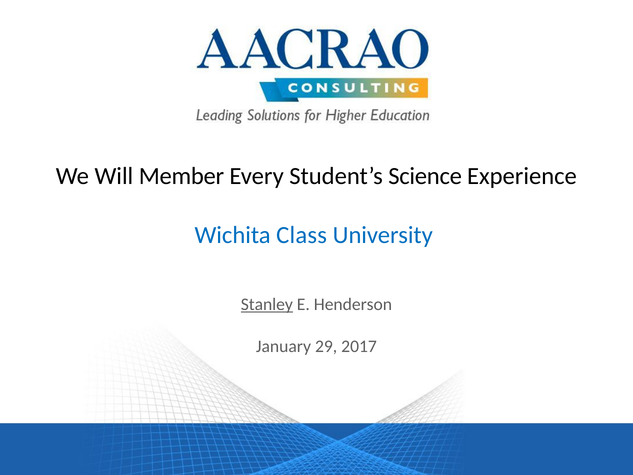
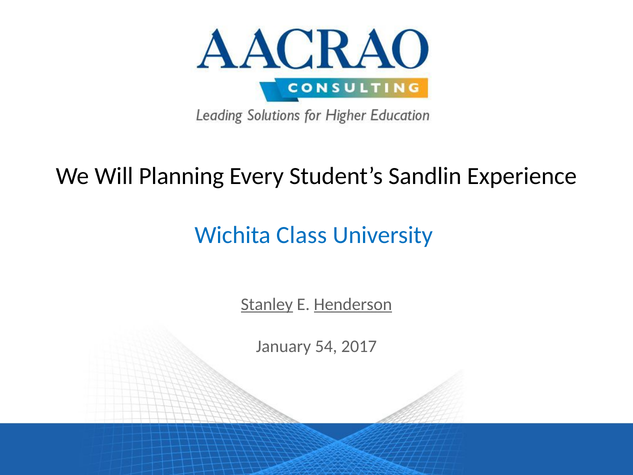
Member: Member -> Planning (181, 176)
Science: Science -> Sandlin (425, 176)
Henderson underline: none -> present (353, 304)
29: 29 -> 54 (326, 346)
